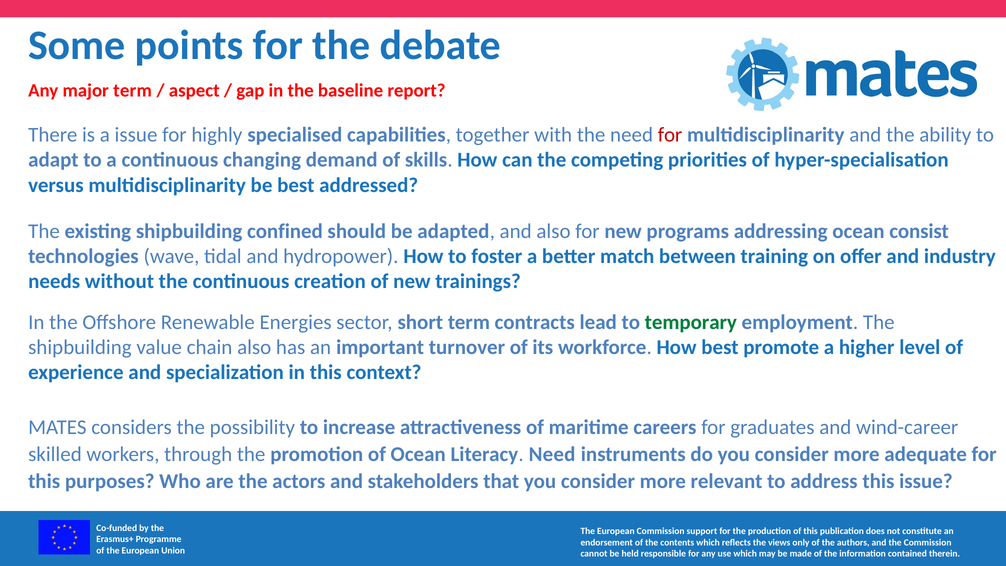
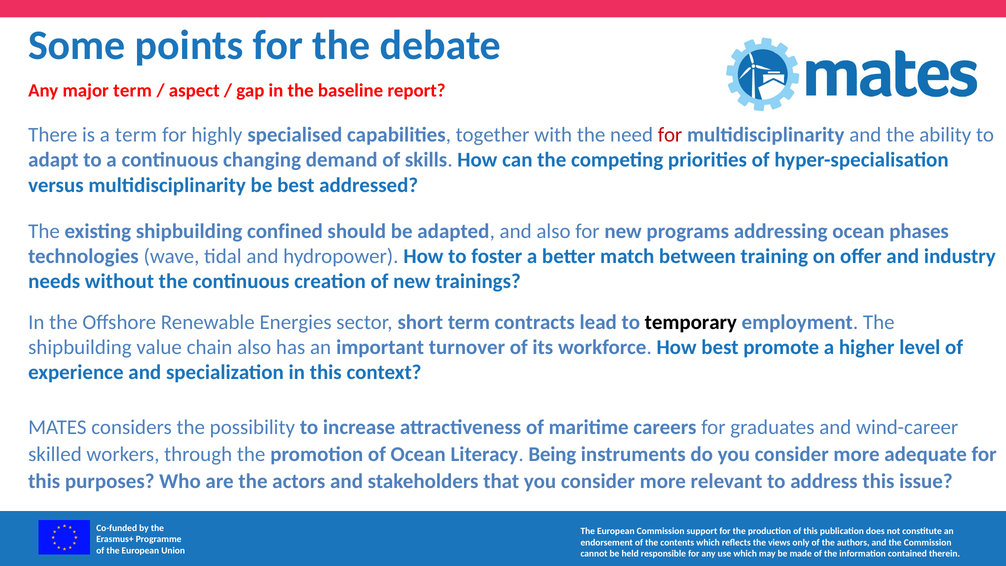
a issue: issue -> term (136, 135)
consist: consist -> phases (919, 231)
temporary colour: green -> black (691, 322)
Literacy Need: Need -> Being (552, 454)
